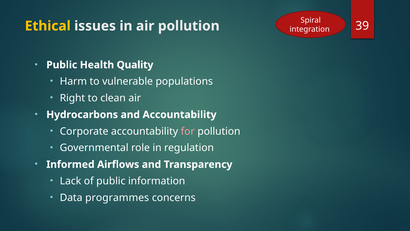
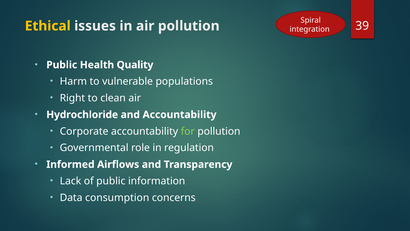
Hydrocarbons: Hydrocarbons -> Hydrochloride (82, 115)
for colour: pink -> light green (188, 131)
programmes: programmes -> consumption (117, 197)
